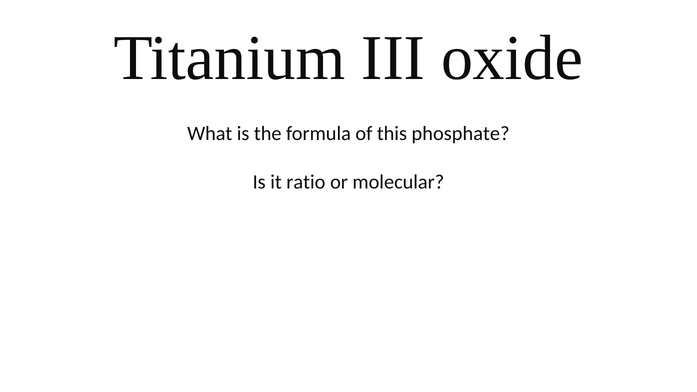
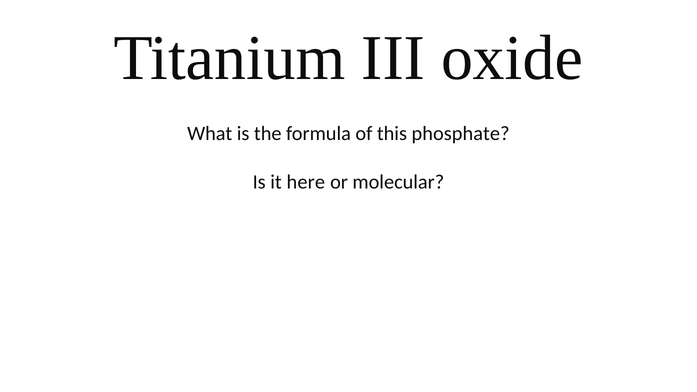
ratio: ratio -> here (306, 182)
